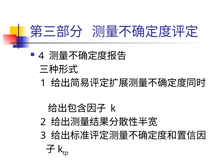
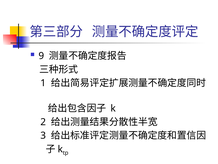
4: 4 -> 9 (41, 56)
